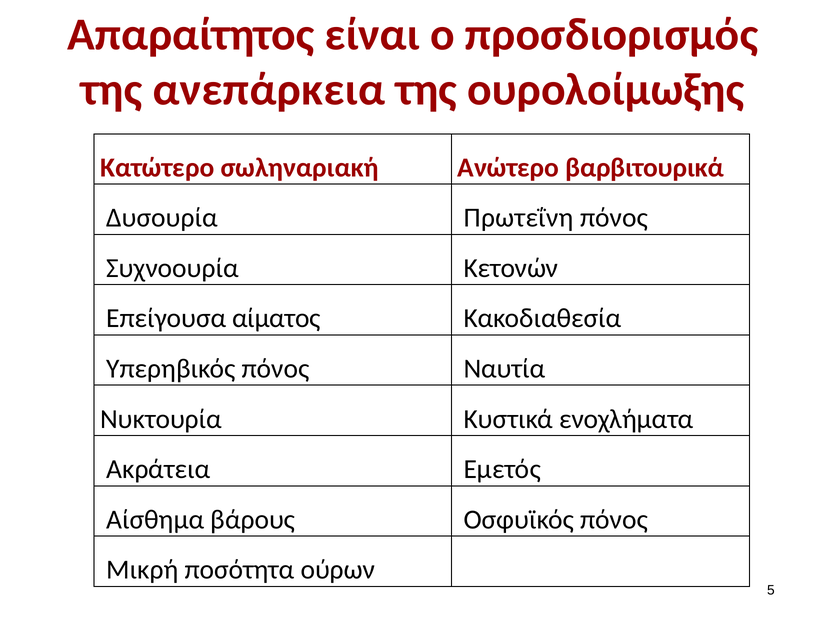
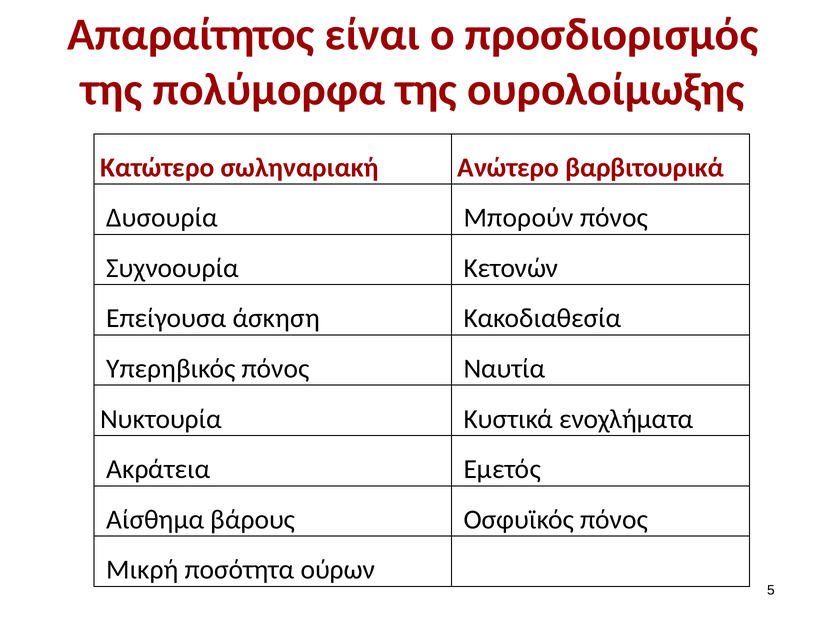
ανεπάρκεια: ανεπάρκεια -> πολύμορφα (269, 90)
Πρωτεΐνη: Πρωτεΐνη -> Μπορούν (519, 218)
αίματος: αίματος -> άσκηση (276, 318)
